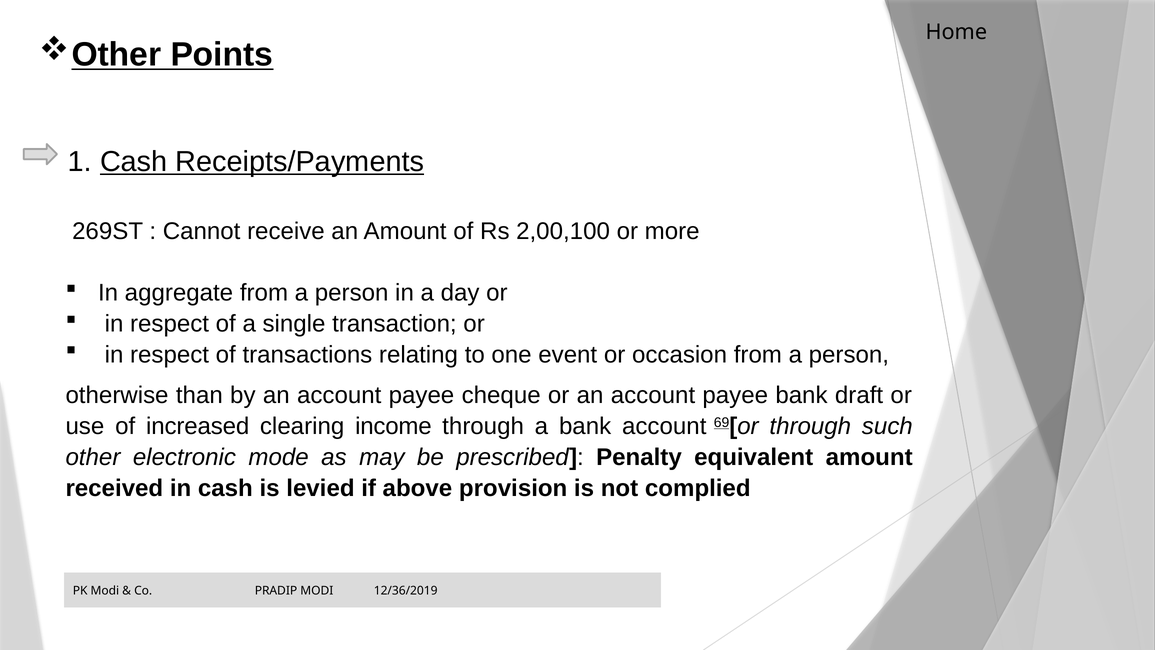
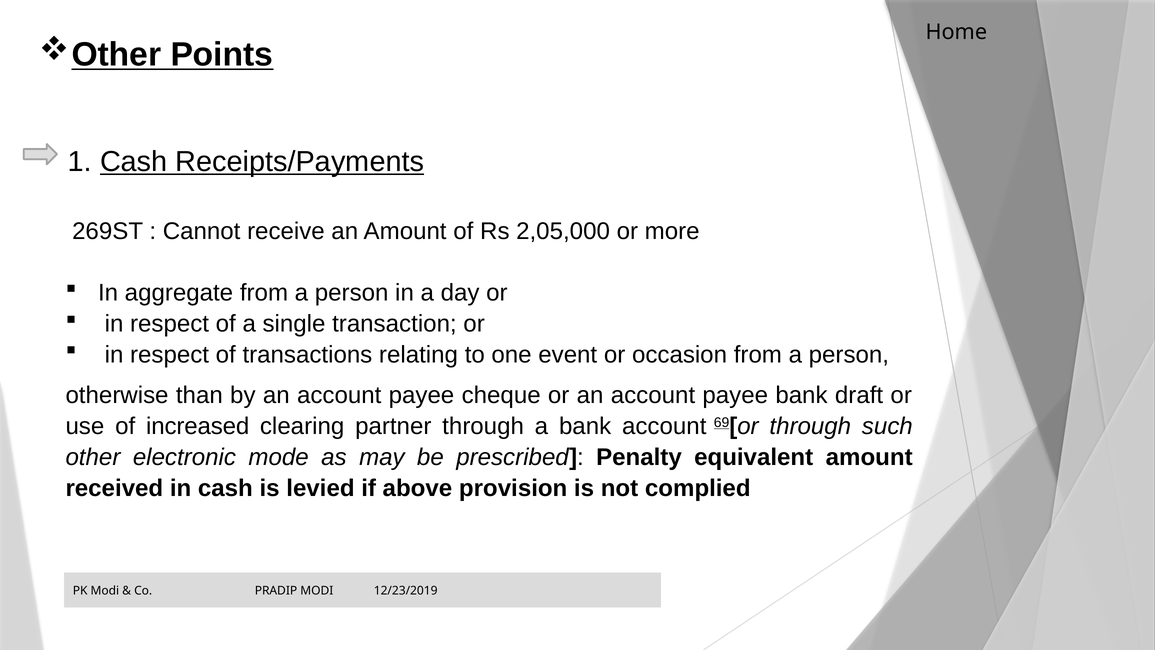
2,00,100: 2,00,100 -> 2,05,000 (563, 231)
income: income -> partner (393, 426)
12/36/2019: 12/36/2019 -> 12/23/2019 (406, 590)
